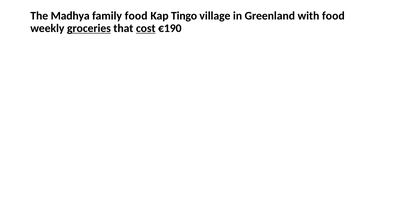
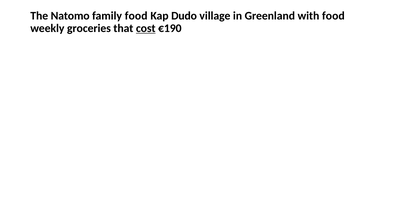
Madhya: Madhya -> Natomo (70, 16)
Tingo: Tingo -> Dudo (184, 16)
groceries underline: present -> none (89, 28)
